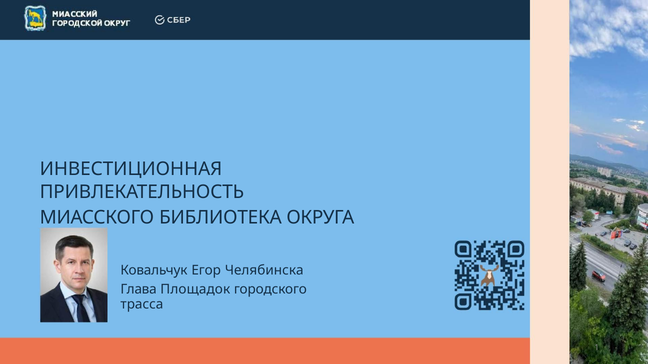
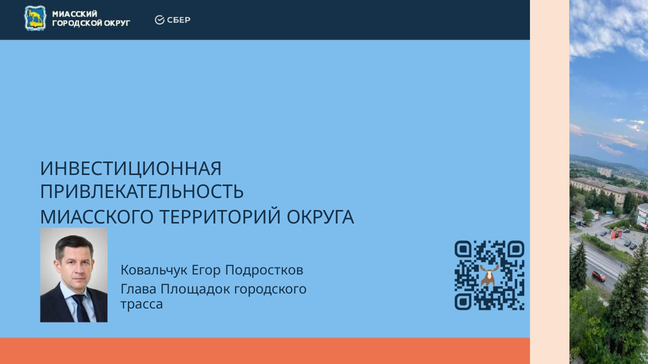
БИБЛИОТЕКА: БИБЛИОТЕКА -> ТЕРРИТОРИЙ (220, 218)
Челябинска: Челябинска -> Подростков (264, 271)
